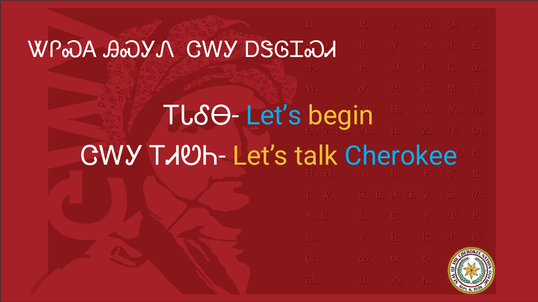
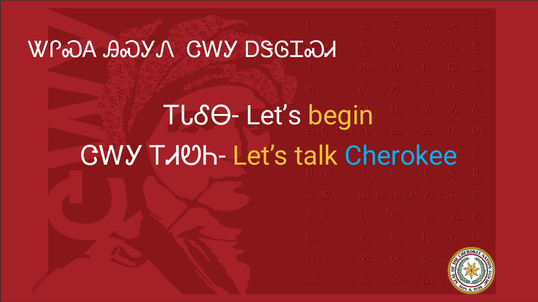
Let’s colour: light blue -> white (274, 116)
